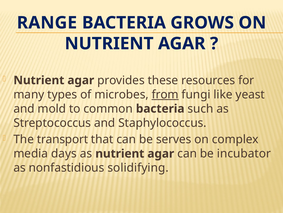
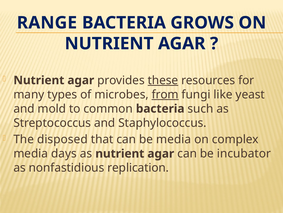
these underline: none -> present (163, 80)
transport: transport -> disposed (62, 139)
be serves: serves -> media (174, 139)
solidifying: solidifying -> replication (138, 167)
